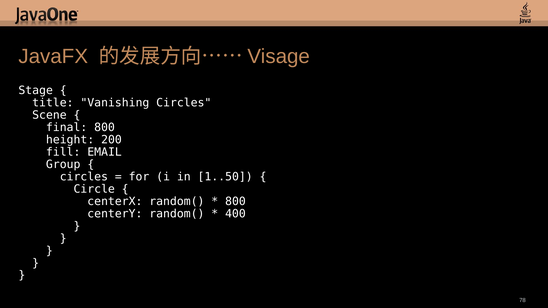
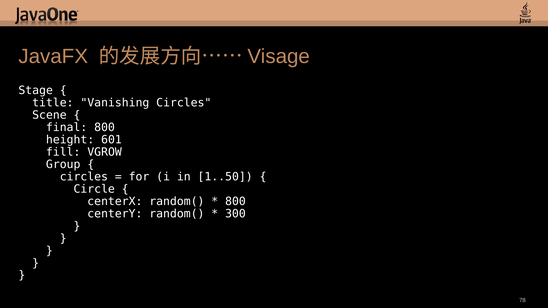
200: 200 -> 601 (111, 140)
EMAIL: EMAIL -> VGROW (105, 152)
400: 400 -> 300 (235, 214)
